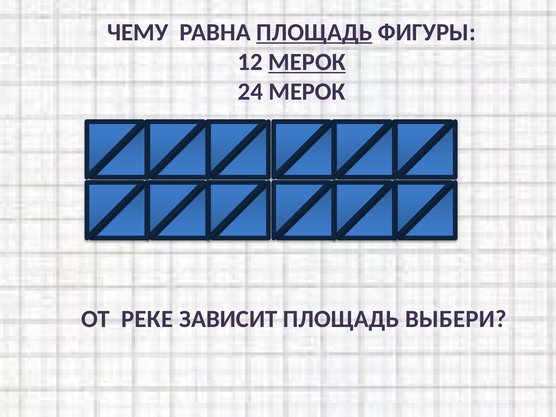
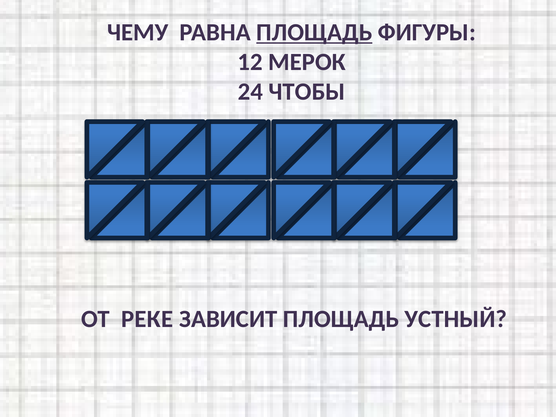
МЕРОК underline: present -> none (307, 62)
24 МЕРОК: МЕРОК -> ЧТОБЫ (307, 92)
ВЫБЕРИ: ВЫБЕРИ -> УСТНЫЙ (456, 319)
